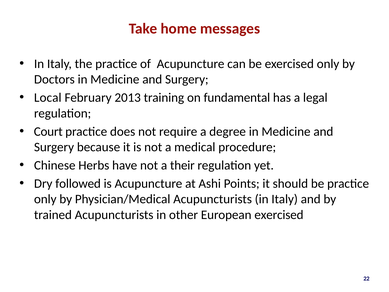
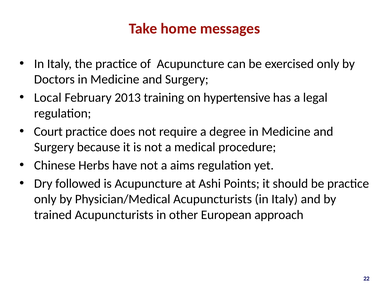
fundamental: fundamental -> hypertensive (237, 98)
their: their -> aims (182, 165)
European exercised: exercised -> approach (279, 215)
